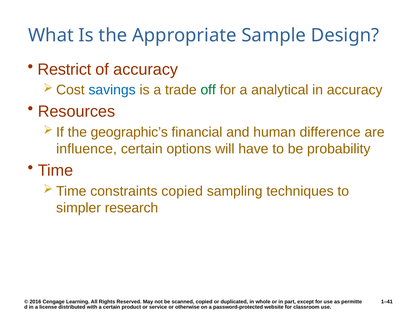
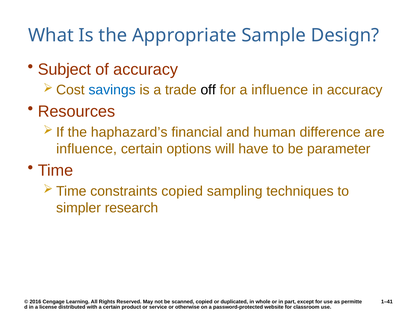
Restrict: Restrict -> Subject (64, 69)
off colour: green -> black (208, 90)
a analytical: analytical -> influence (280, 90)
geographic’s: geographic’s -> haphazard’s (129, 132)
probability: probability -> parameter (339, 149)
